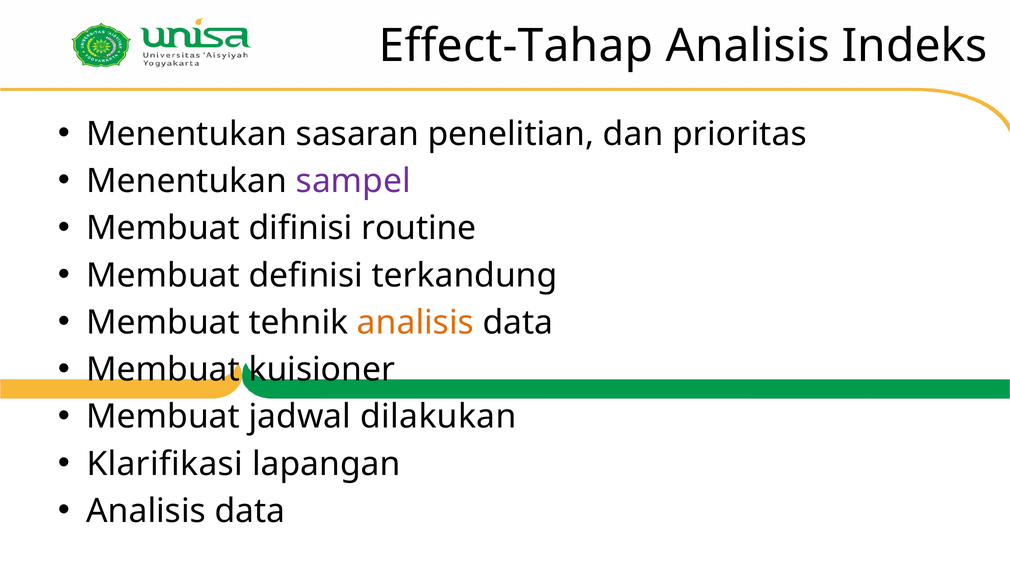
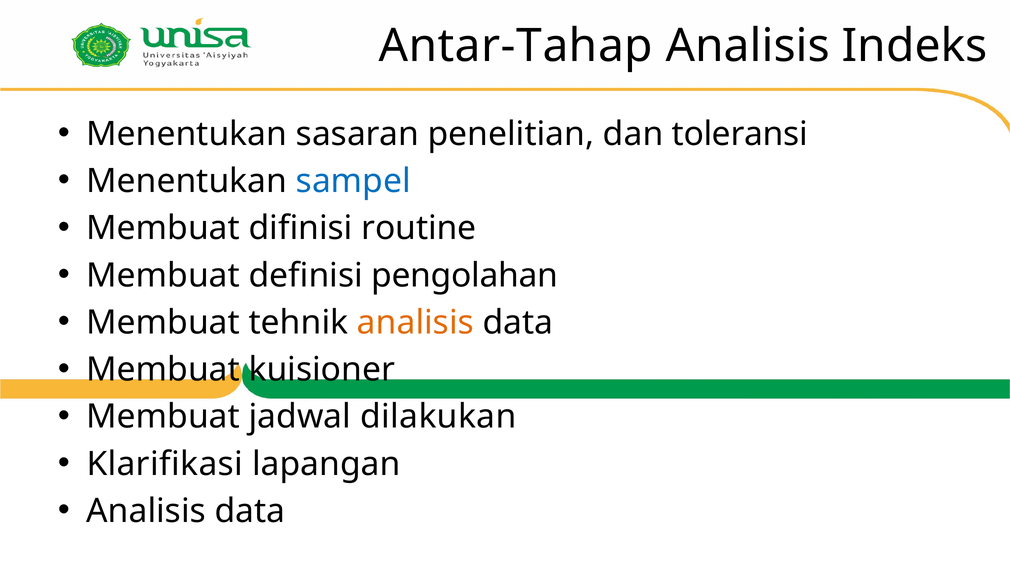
Effect-Tahap: Effect-Tahap -> Antar-Tahap (516, 46)
prioritas: prioritas -> toleransi (740, 134)
sampel colour: purple -> blue (353, 181)
terkandung: terkandung -> pengolahan (465, 275)
